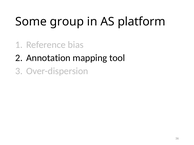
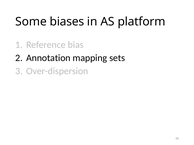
group: group -> biases (67, 22)
tool: tool -> sets (117, 58)
